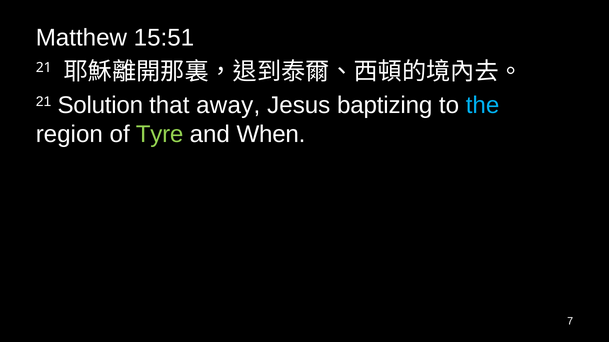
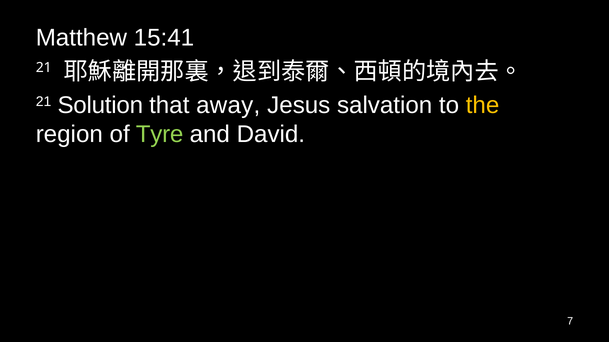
15:51: 15:51 -> 15:41 (164, 38)
baptizing: baptizing -> salvation (385, 106)
the colour: light blue -> yellow (483, 106)
When: When -> David (271, 135)
